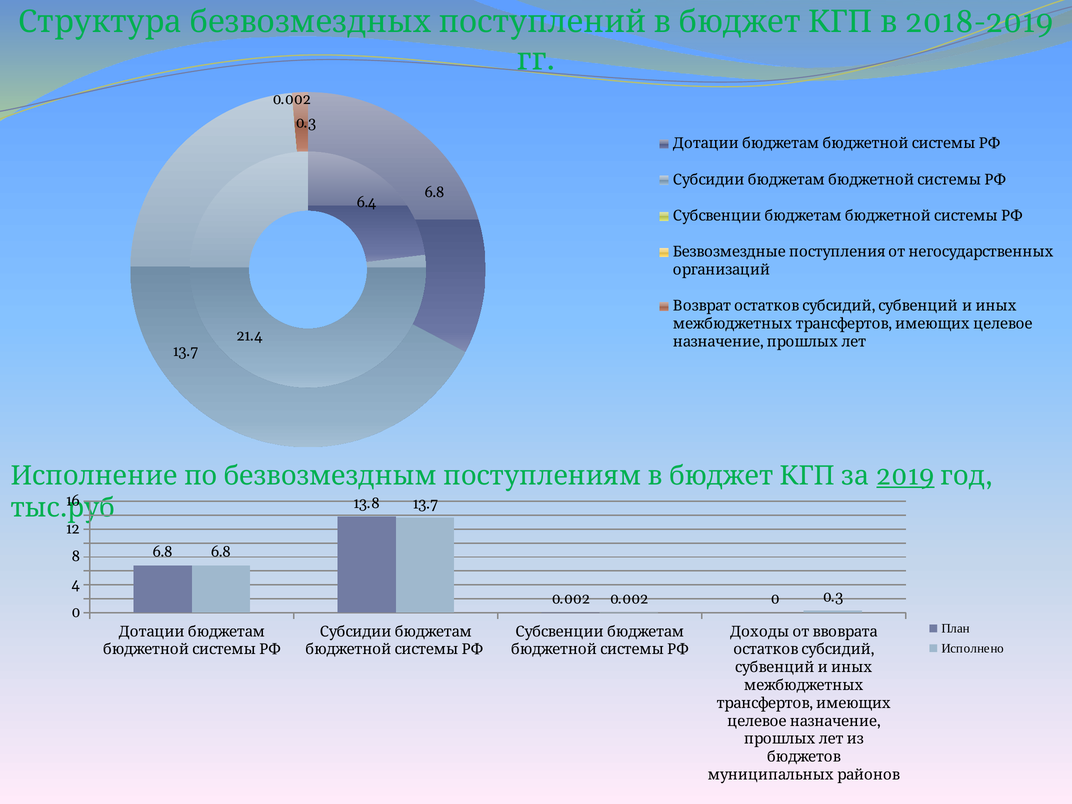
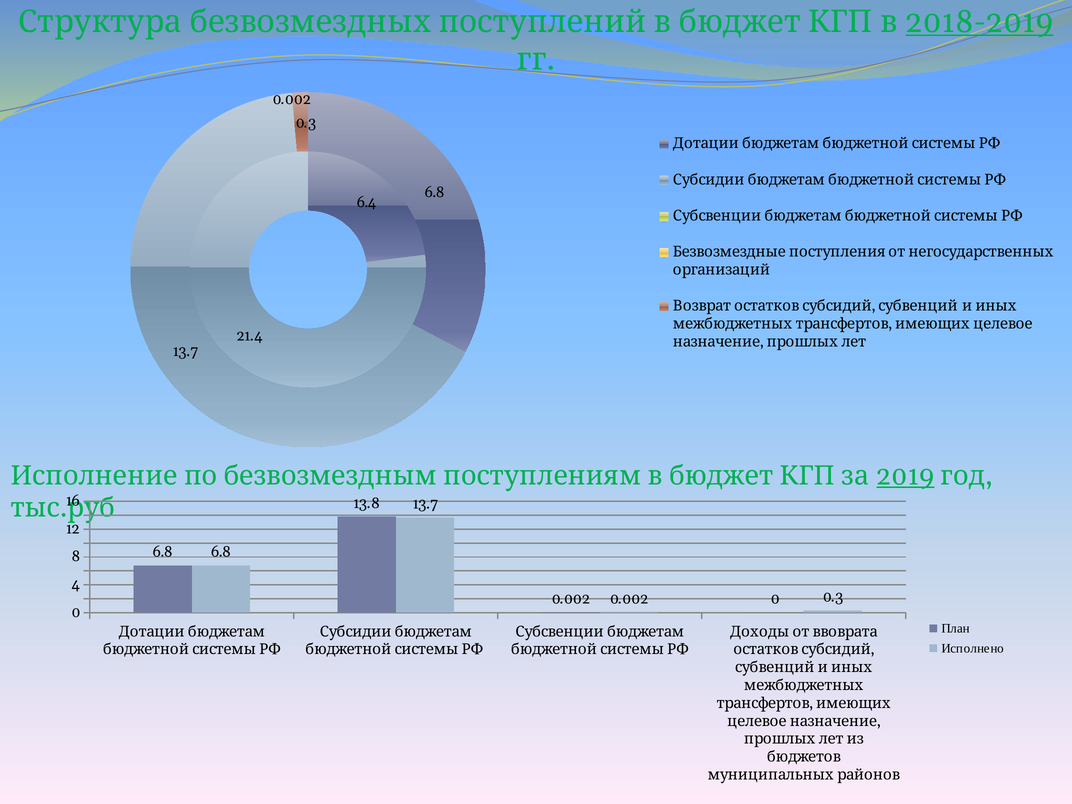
2018-2019 underline: none -> present (979, 22)
